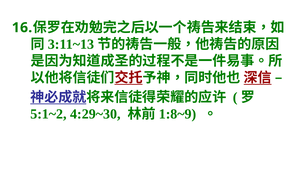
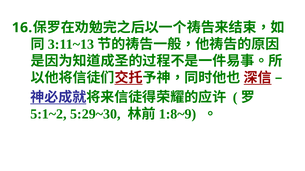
4:29~30: 4:29~30 -> 5:29~30 (95, 114)
